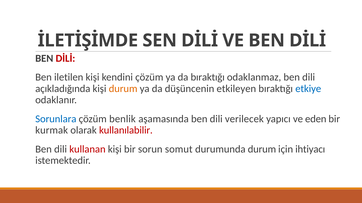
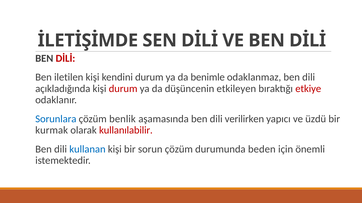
kendini çözüm: çözüm -> durum (149, 77)
da bıraktığı: bıraktığı -> benimle (208, 77)
durum colour: orange -> red (123, 89)
etkiye colour: blue -> red (308, 89)
verilecek: verilecek -> verilirken (244, 119)
eden: eden -> üzdü (316, 119)
kullanan colour: red -> blue (87, 150)
sorun somut: somut -> çözüm (179, 150)
durumunda durum: durum -> beden (262, 150)
ihtiyacı: ihtiyacı -> önemli (310, 150)
